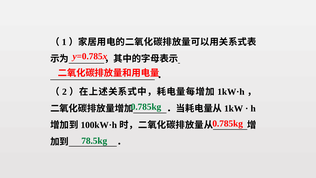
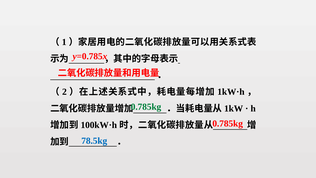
78.5kg colour: green -> blue (94, 141)
